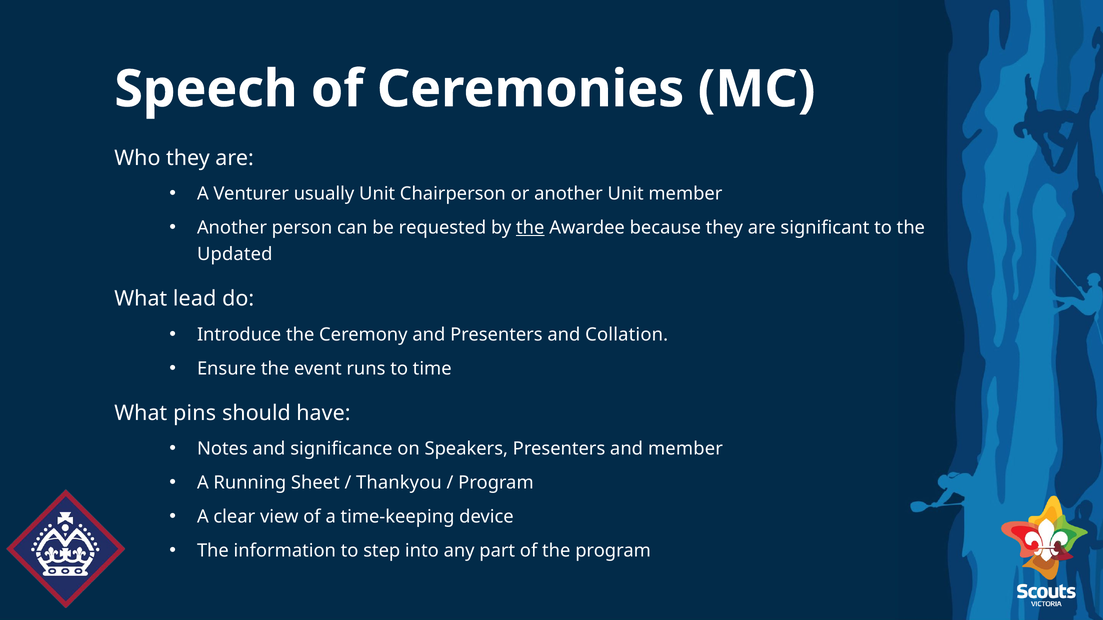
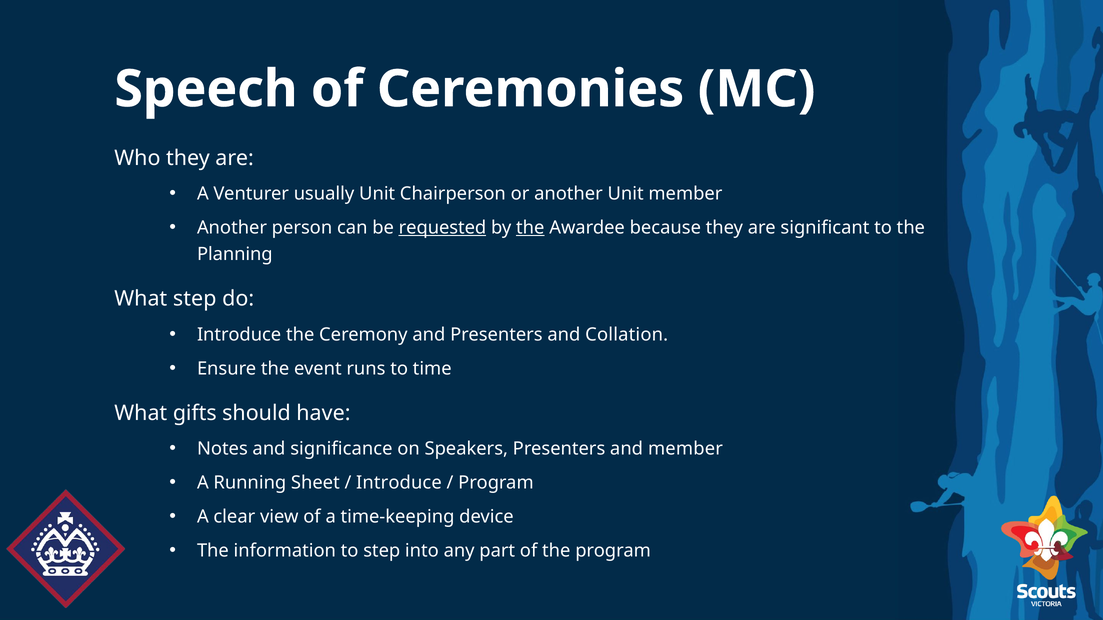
requested underline: none -> present (442, 228)
Updated: Updated -> Planning (235, 254)
What lead: lead -> step (195, 299)
pins: pins -> gifts (195, 413)
Thankyou: Thankyou -> Introduce (399, 483)
